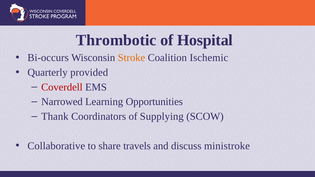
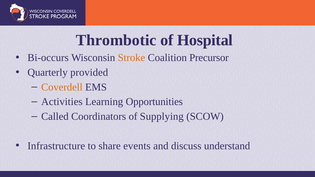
Ischemic: Ischemic -> Precursor (209, 58)
Coverdell colour: red -> orange (62, 87)
Narrowed: Narrowed -> Activities (62, 102)
Thank: Thank -> Called (55, 117)
Collaborative: Collaborative -> Infrastructure (56, 146)
travels: travels -> events (137, 146)
ministroke: ministroke -> understand (227, 146)
